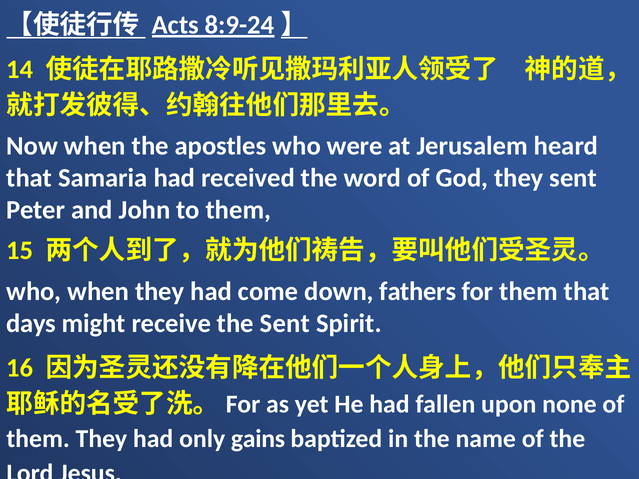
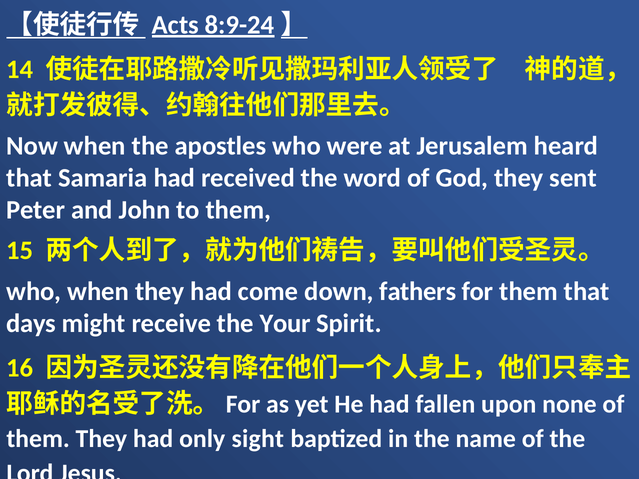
the Sent: Sent -> Your (285, 324)
gains: gains -> sight (258, 439)
